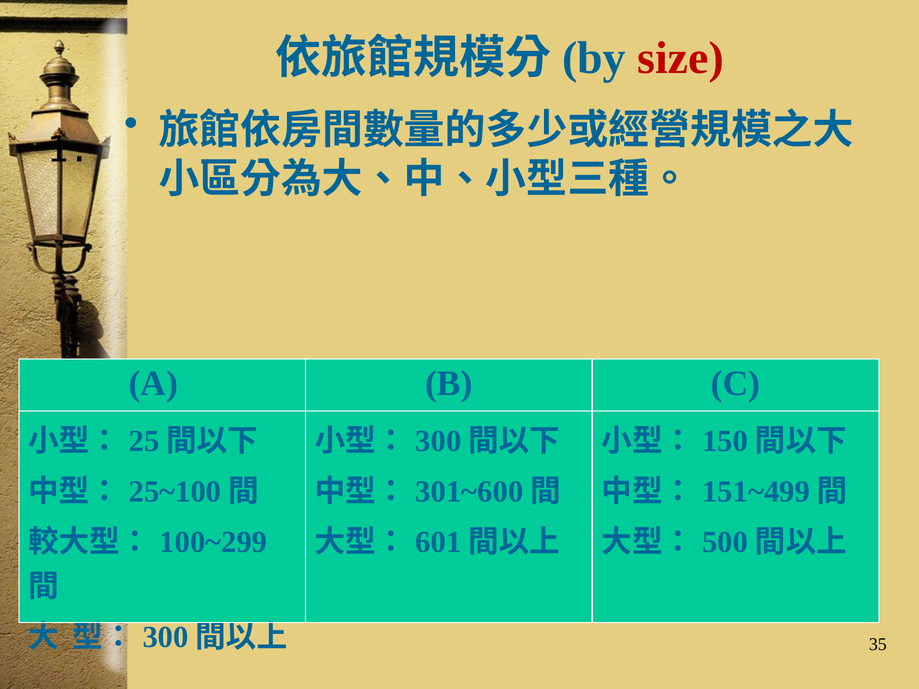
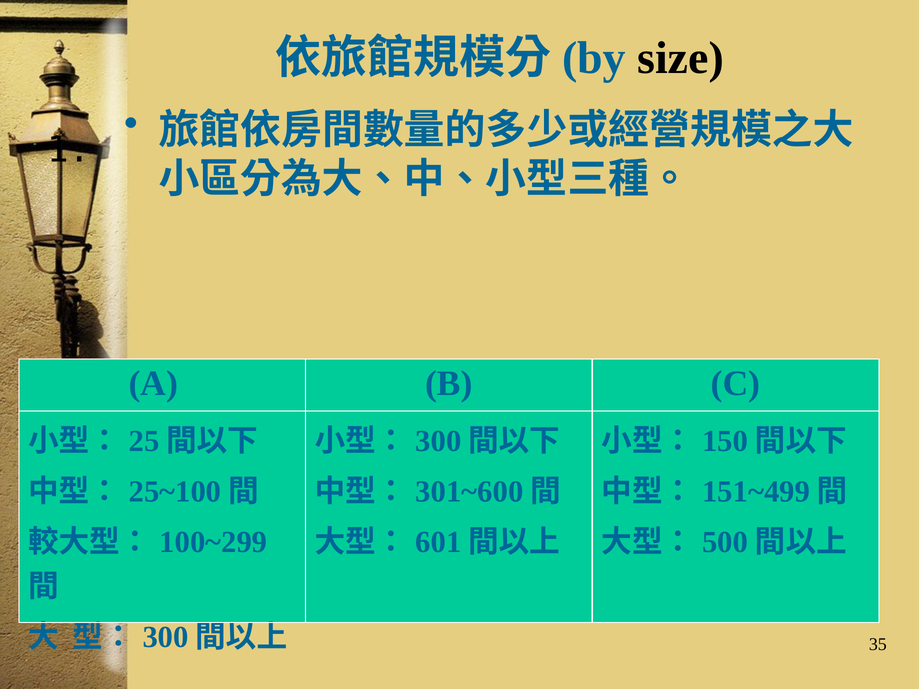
size colour: red -> black (681, 58)
